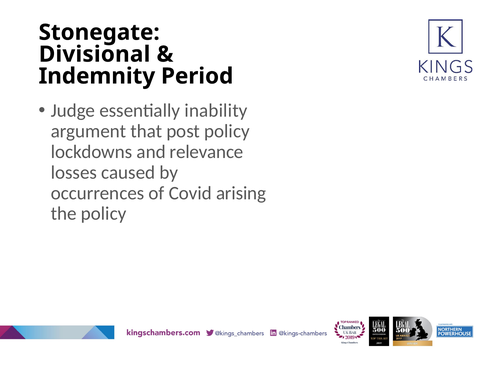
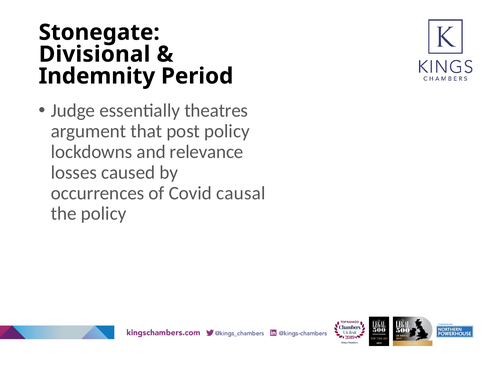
inability: inability -> theatres (216, 110)
arising: arising -> causal (241, 193)
